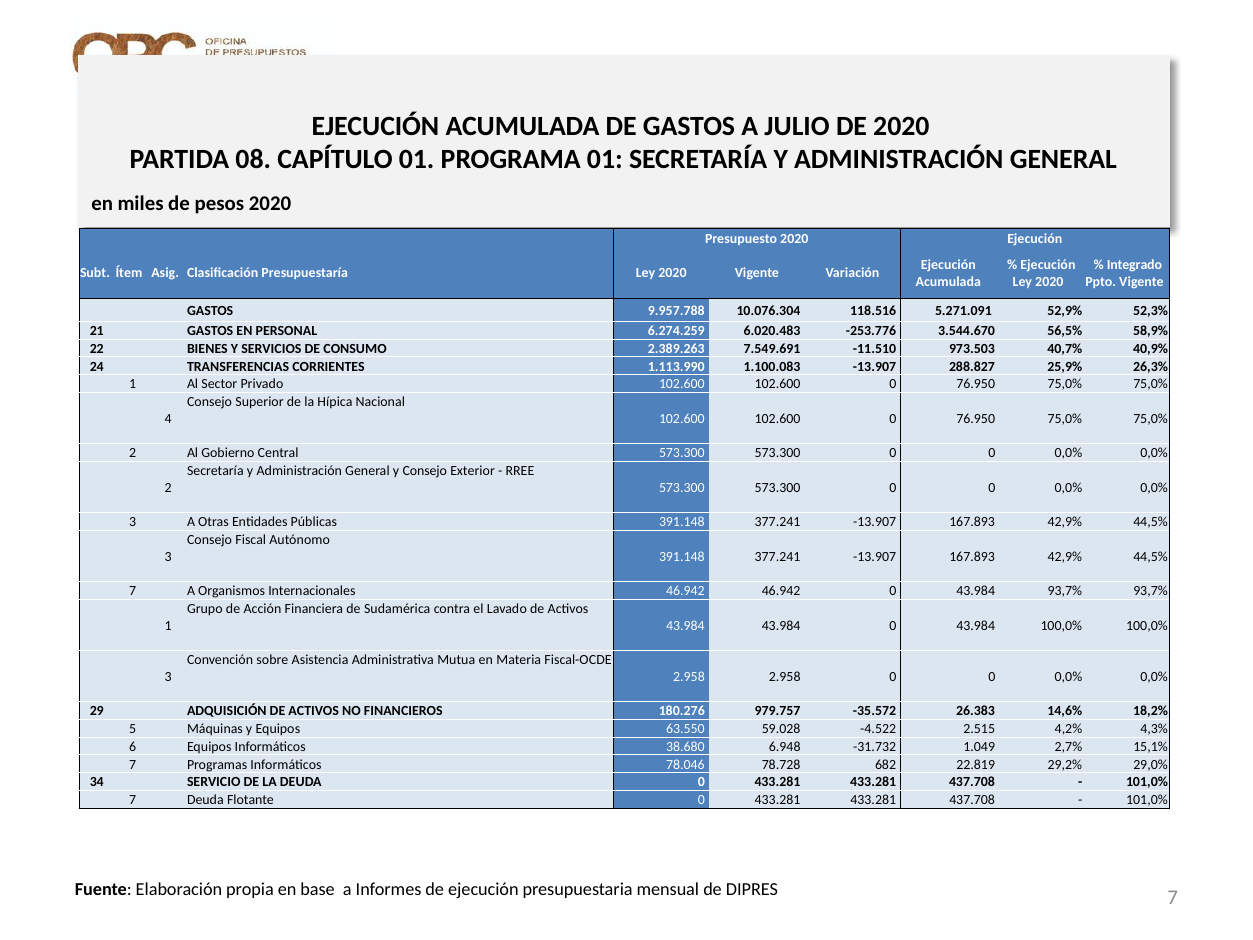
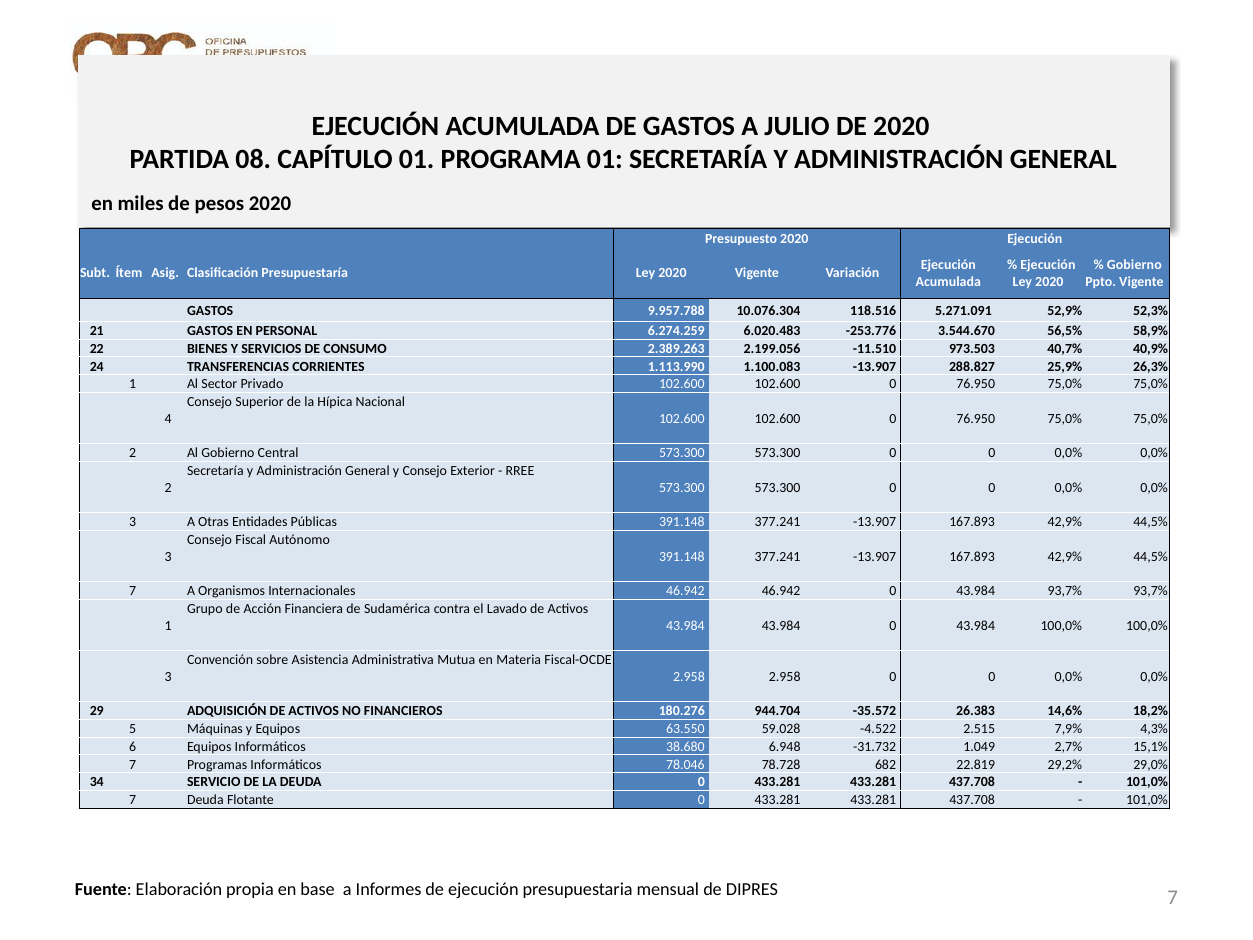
Integrado: Integrado -> Gobierno (1134, 265)
7.549.691: 7.549.691 -> 2.199.056 (772, 349)
979.757: 979.757 -> 944.704 (778, 711)
4,2%: 4,2% -> 7,9% (1068, 729)
